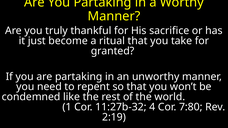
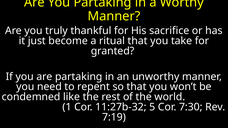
4: 4 -> 5 (152, 107)
7:80: 7:80 -> 7:30 (191, 107)
2:19: 2:19 -> 7:19 (114, 117)
